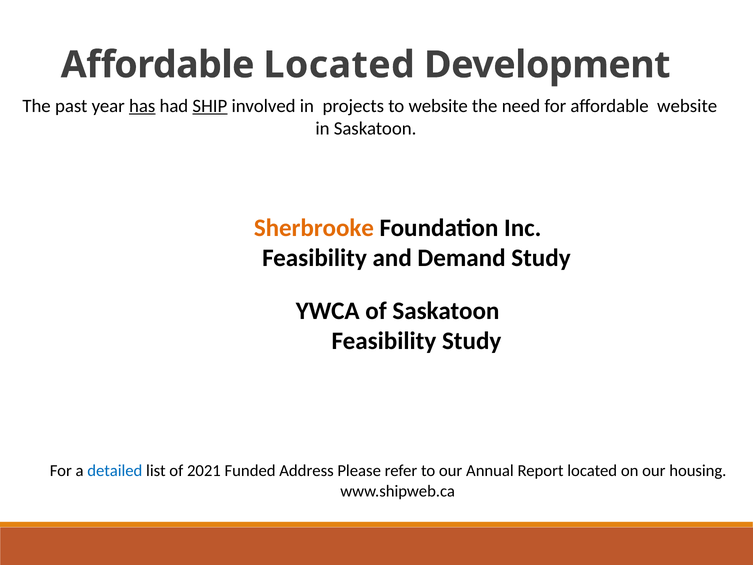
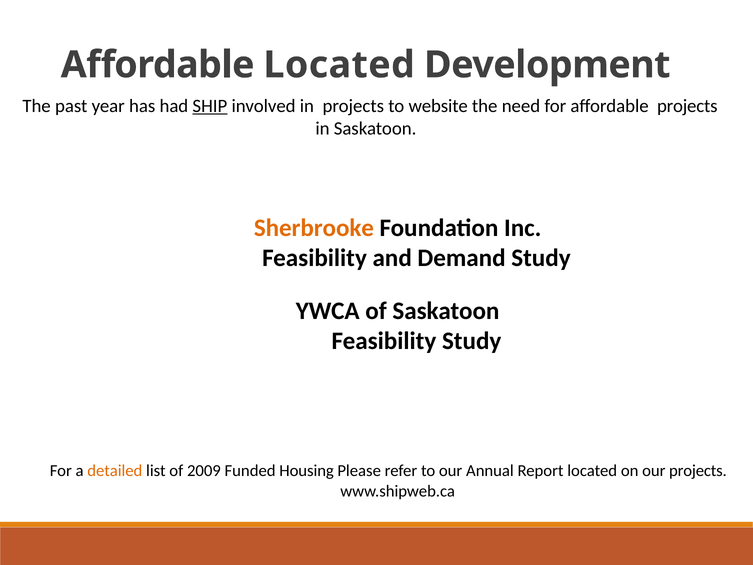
has underline: present -> none (142, 106)
affordable website: website -> projects (687, 106)
detailed colour: blue -> orange (115, 471)
2021: 2021 -> 2009 (204, 471)
Address: Address -> Housing (307, 471)
our housing: housing -> projects (698, 471)
